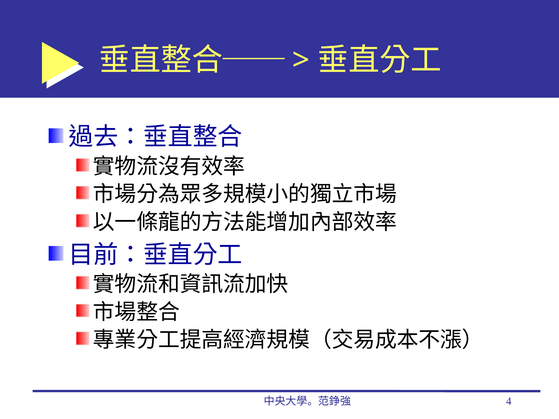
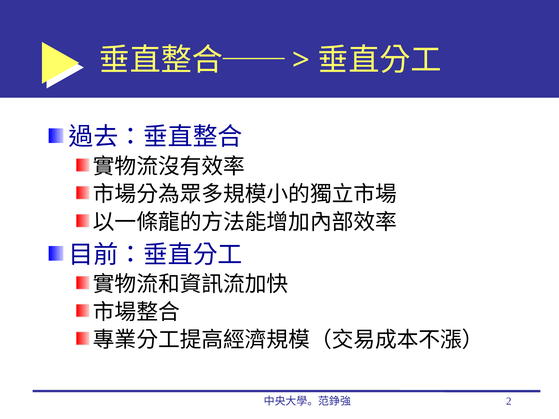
4: 4 -> 2 (509, 401)
